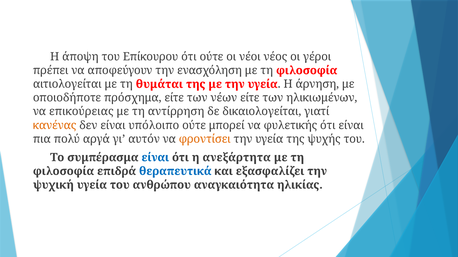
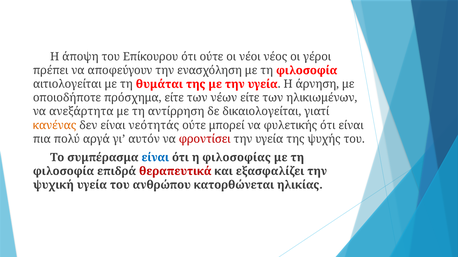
επικούρειας: επικούρειας -> ανεξάρτητα (81, 112)
υπόλοιπο: υπόλοιπο -> νεότητάς (154, 126)
φροντίσει colour: orange -> red (205, 139)
ανεξάρτητα: ανεξάρτητα -> φιλοσοφίας (237, 158)
θεραπευτικά colour: blue -> red (175, 172)
αναγκαιότητα: αναγκαιότητα -> κατορθώνεται (234, 185)
